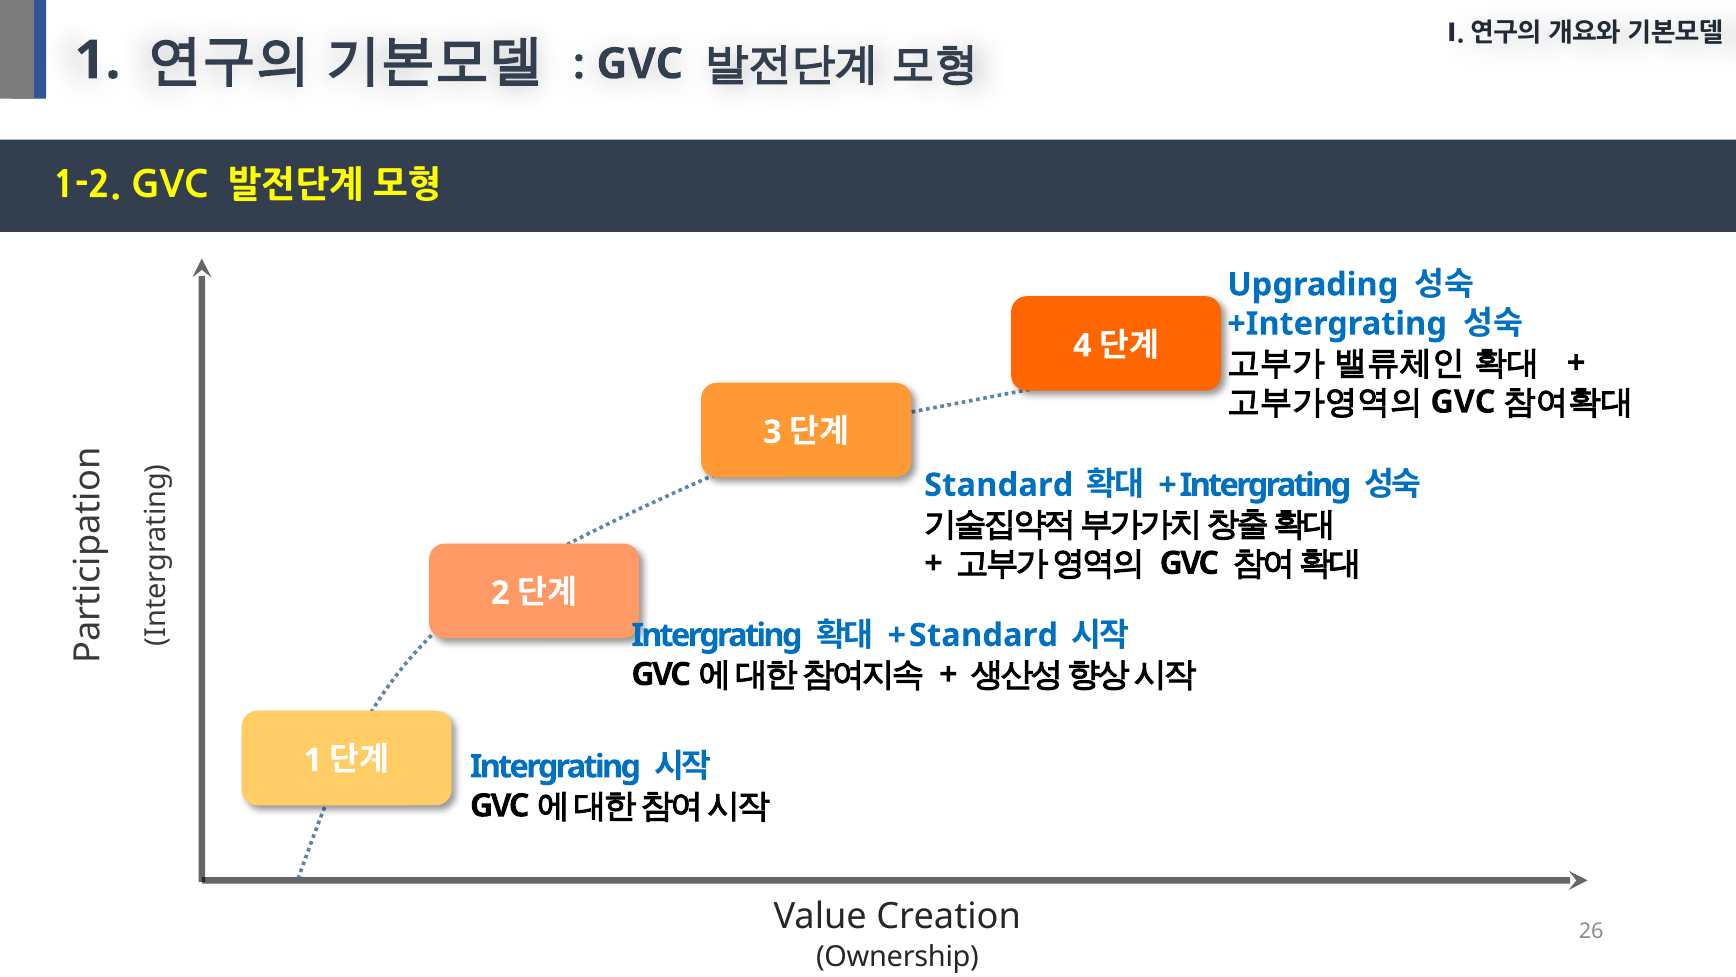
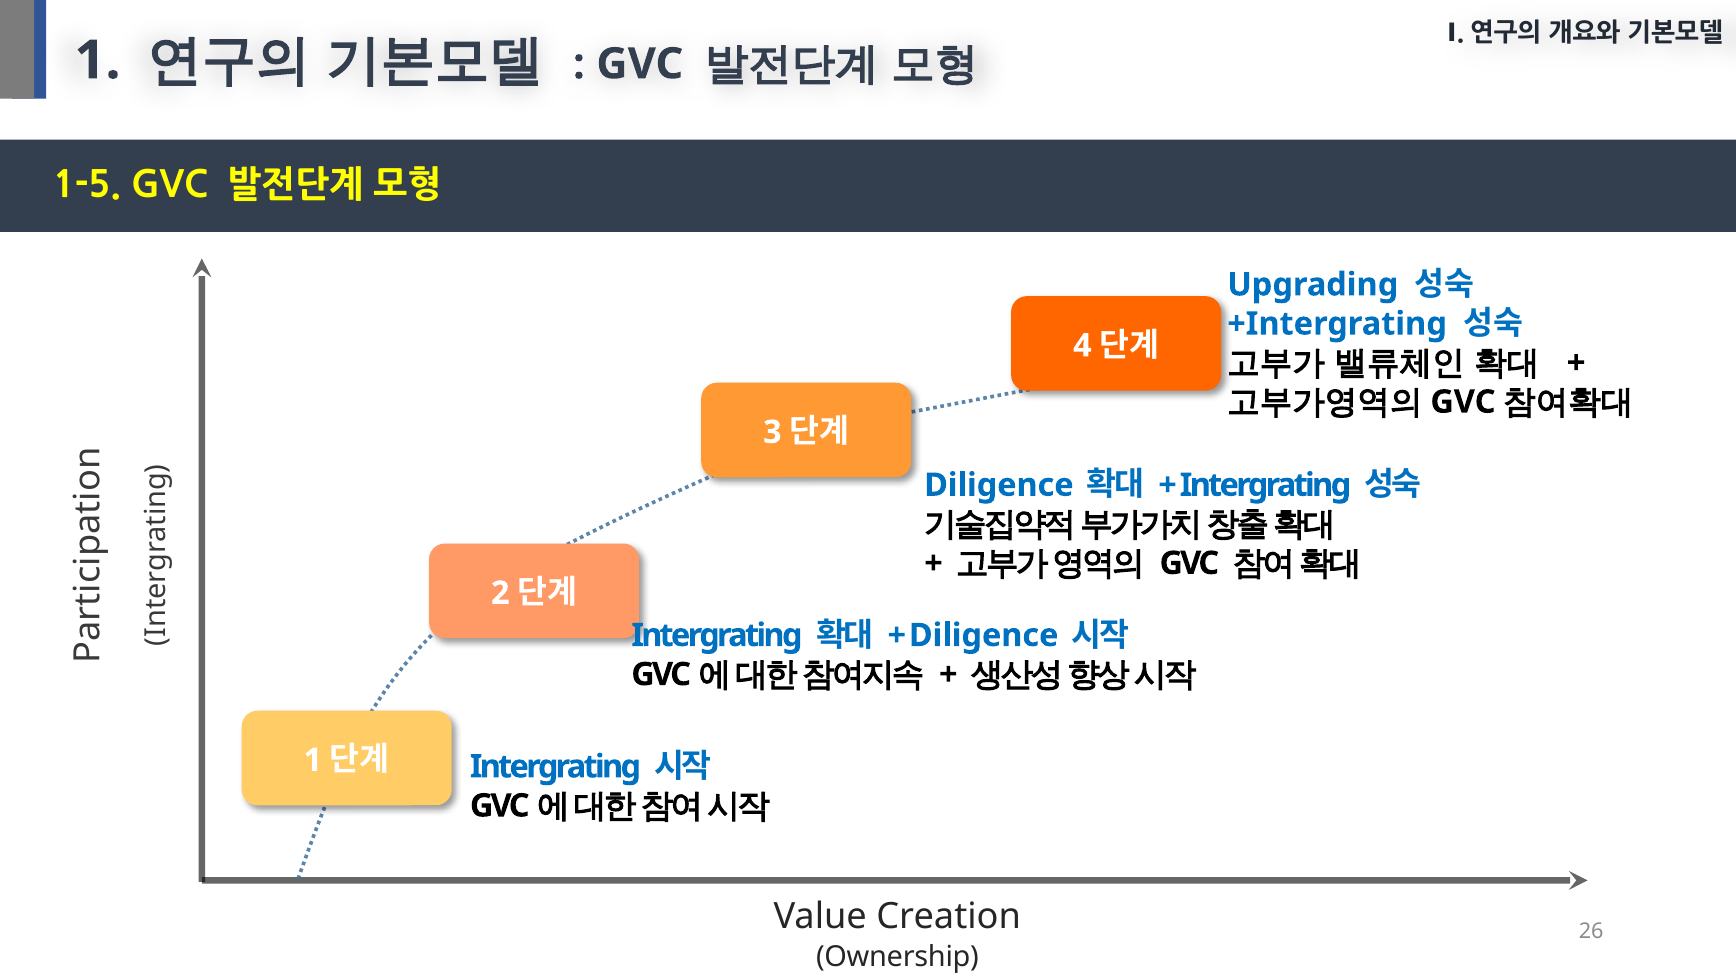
1-2: 1-2 -> 1-5 (87, 185)
Standard: Standard -> Diligence (999, 485)
Standard: Standard -> Diligence (984, 635)
